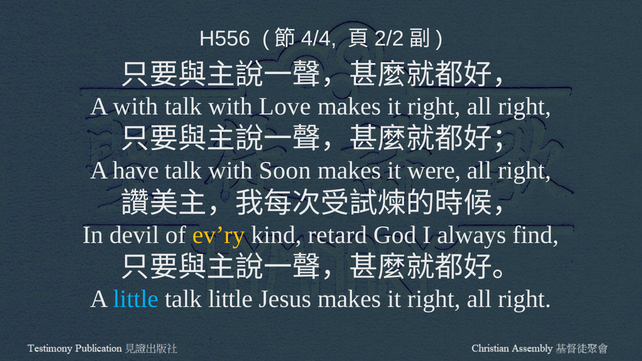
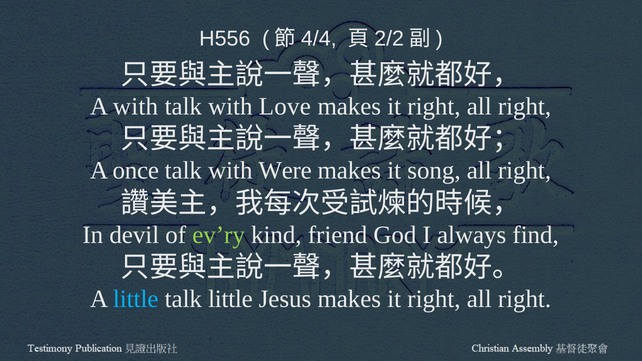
have: have -> once (136, 171)
Soon: Soon -> Were (285, 171)
were: were -> song (434, 171)
ev’ry colour: yellow -> light green (219, 235)
retard: retard -> friend (338, 235)
